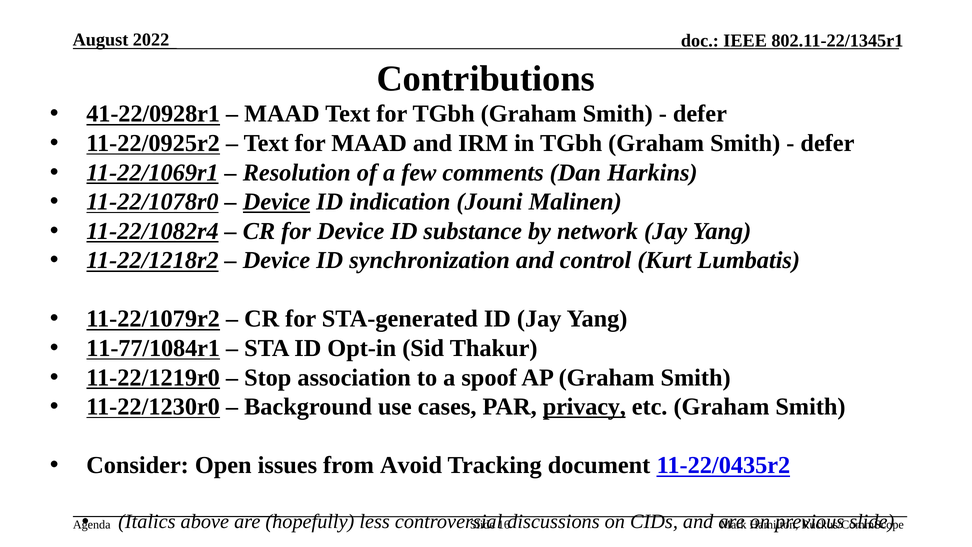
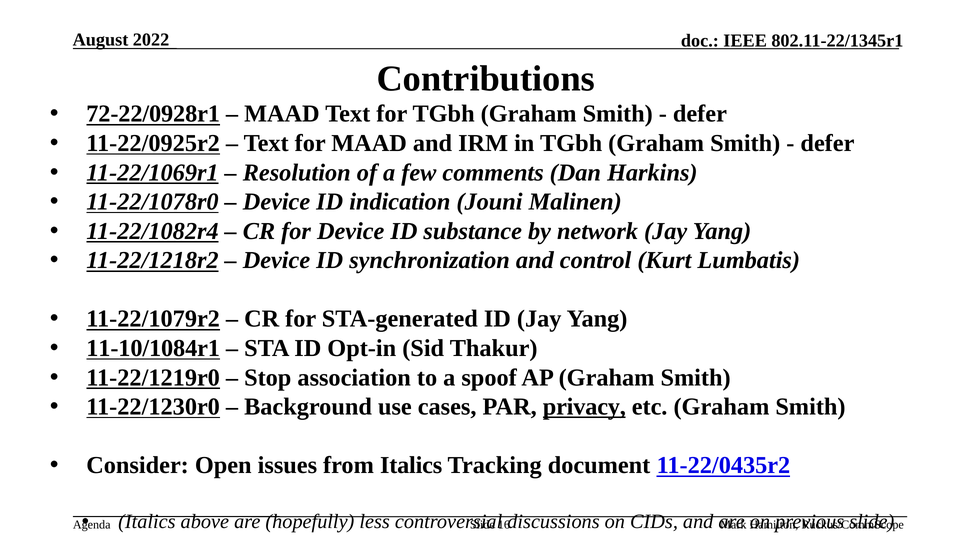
41-22/0928r1: 41-22/0928r1 -> 72-22/0928r1 (153, 114)
Device underline: present -> none (276, 202)
11-77/1084r1: 11-77/1084r1 -> 11-10/1084r1 (153, 348)
from Avoid: Avoid -> Italics (411, 465)
